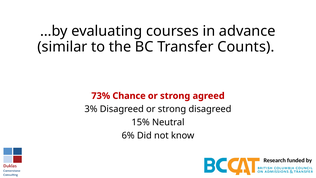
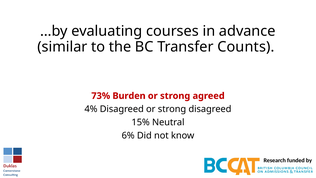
Chance: Chance -> Burden (129, 96)
3%: 3% -> 4% (91, 109)
